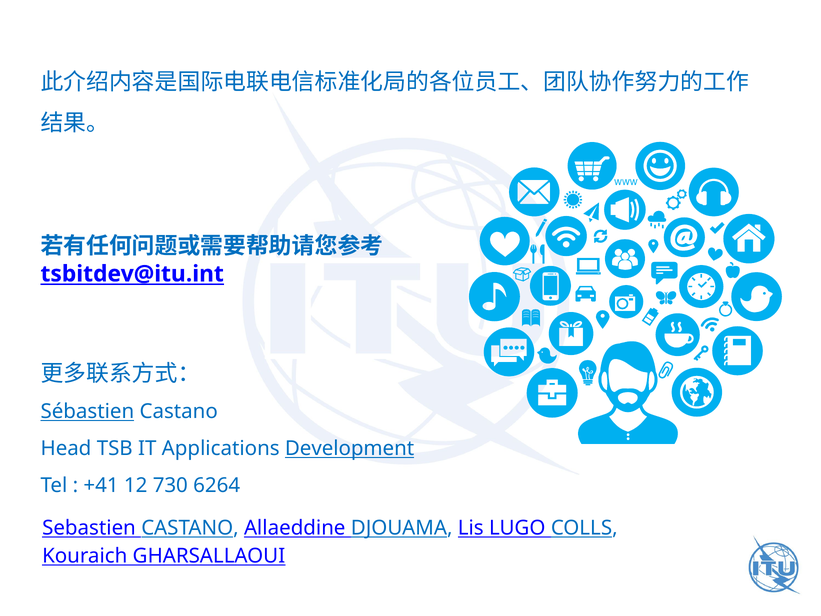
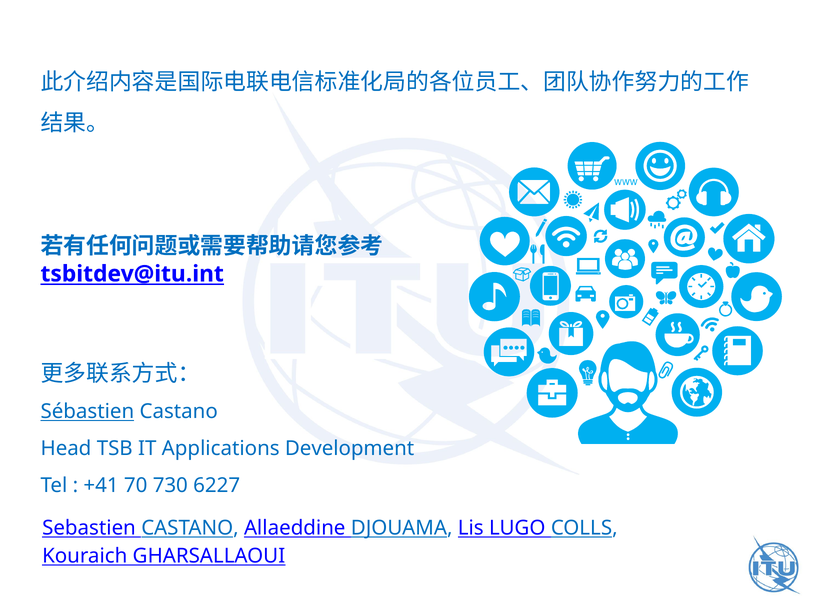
Development underline: present -> none (350, 448)
12: 12 -> 70 (136, 485)
6264: 6264 -> 6227 (217, 485)
